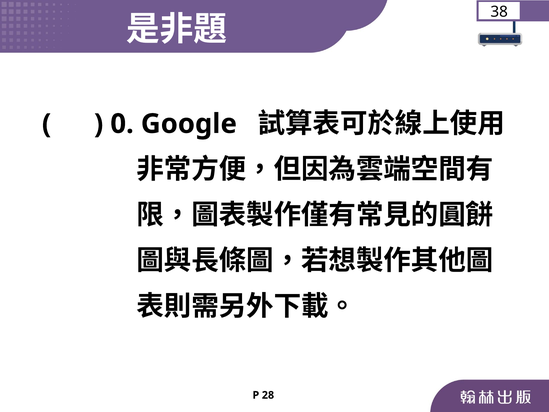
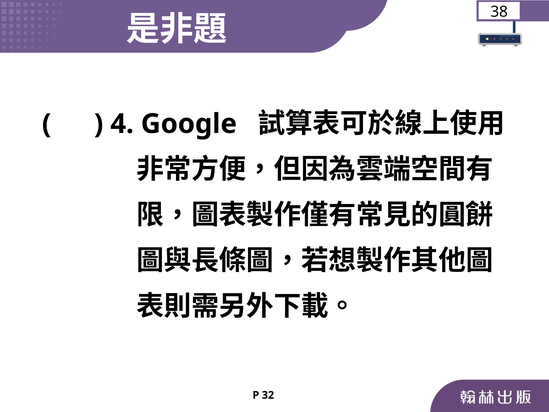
0: 0 -> 4 (122, 124)
28: 28 -> 32 (268, 395)
